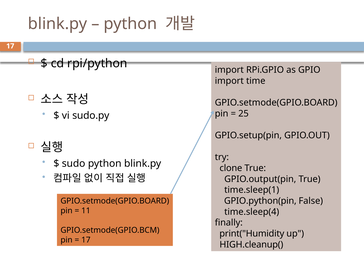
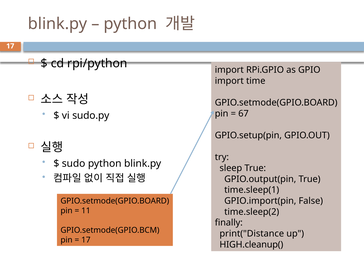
25: 25 -> 67 (243, 114)
clone: clone -> sleep (231, 168)
GPIO.python(pin: GPIO.python(pin -> GPIO.import(pin (260, 201)
time.sleep(4: time.sleep(4 -> time.sleep(2 (252, 212)
print("Humidity: print("Humidity -> print("Distance (252, 234)
